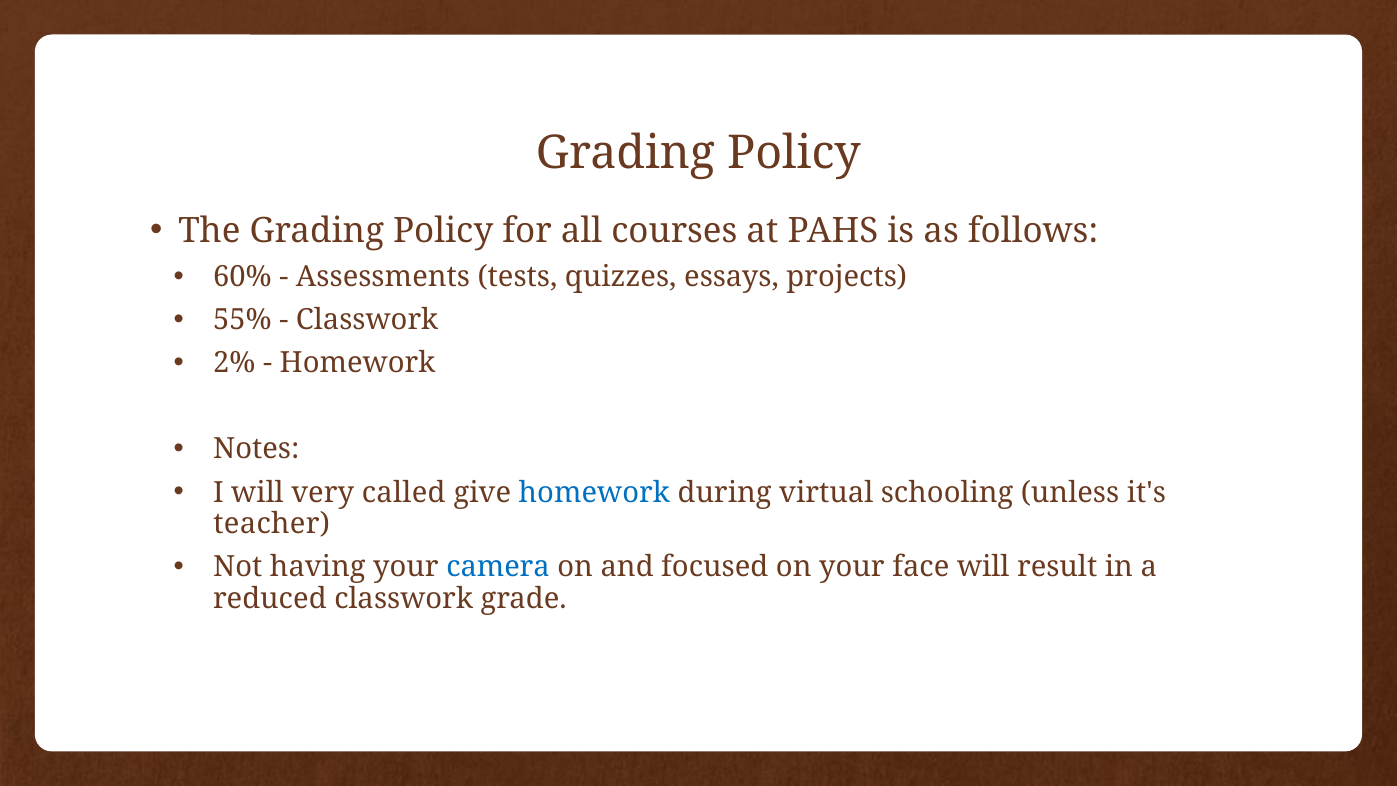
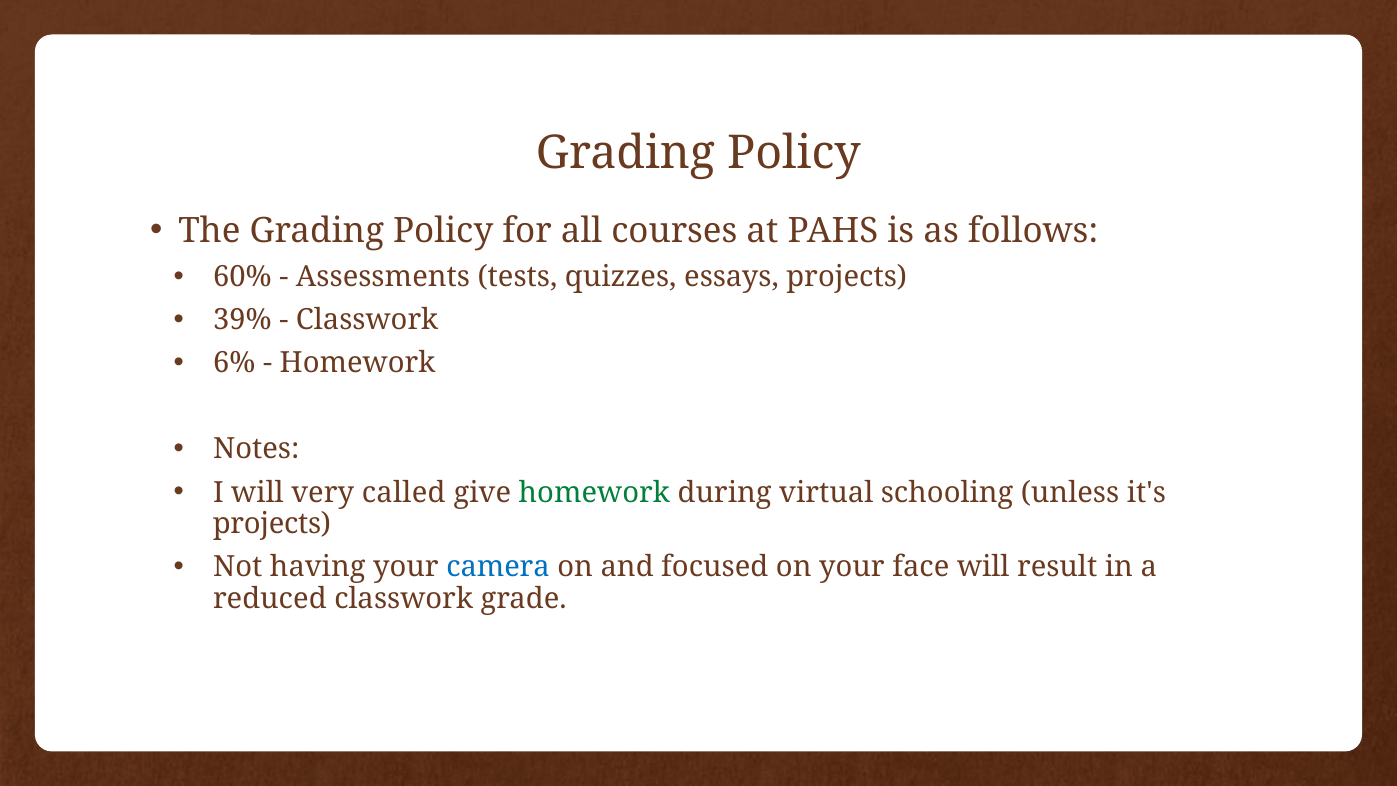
55%: 55% -> 39% (242, 320)
2%: 2% -> 6% (234, 363)
homework colour: blue -> green (594, 492)
teacher: teacher -> projects (272, 524)
